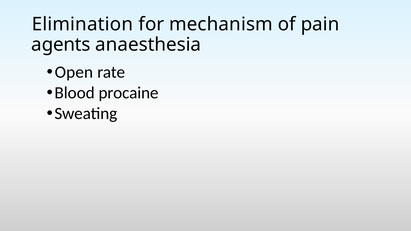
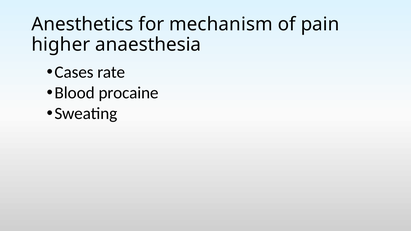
Elimination: Elimination -> Anesthetics (83, 24)
agents: agents -> higher (61, 45)
Open: Open -> Cases (74, 72)
